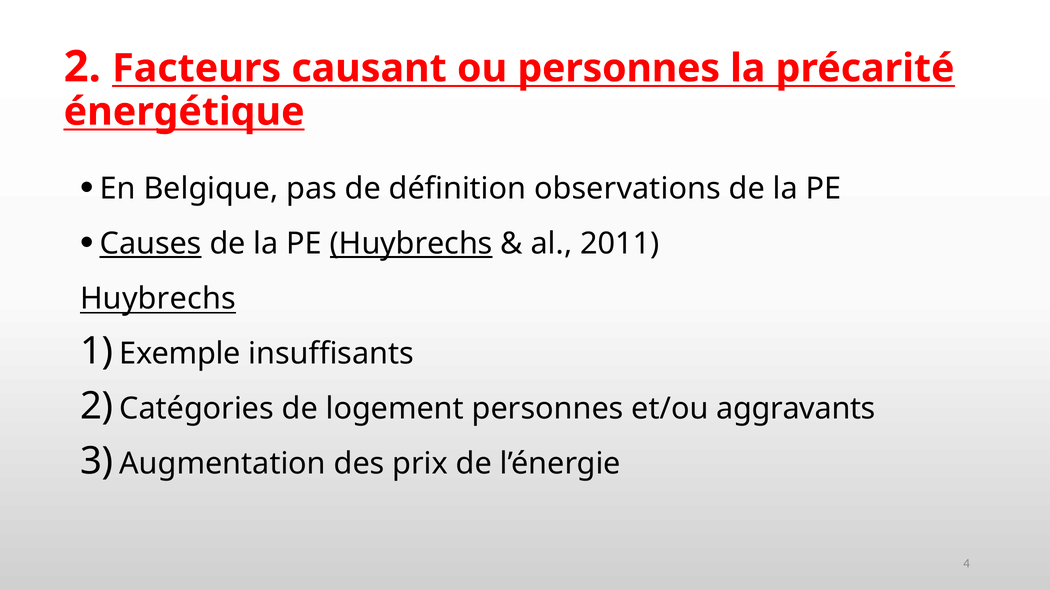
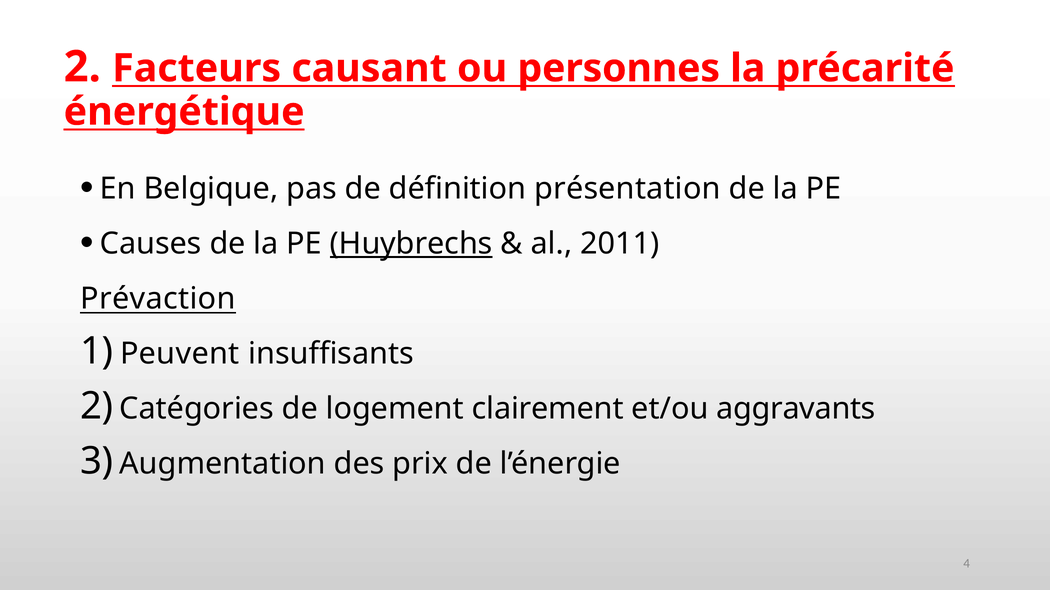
observations: observations -> présentation (627, 189)
Causes underline: present -> none (151, 244)
Huybrechs: Huybrechs -> Prévaction (158, 299)
Exemple: Exemple -> Peuvent (180, 354)
logement personnes: personnes -> clairement (548, 409)
